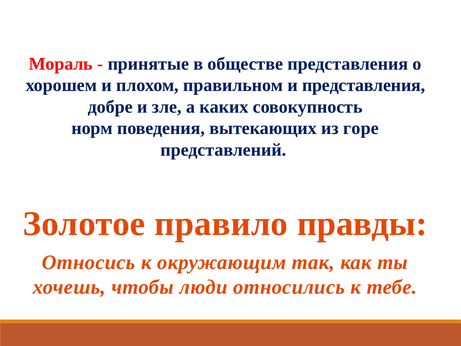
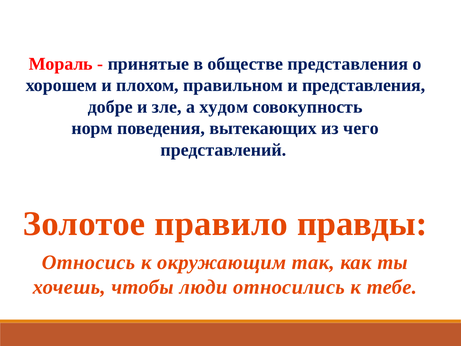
каких: каких -> худом (224, 107)
горе: горе -> чего (361, 128)
